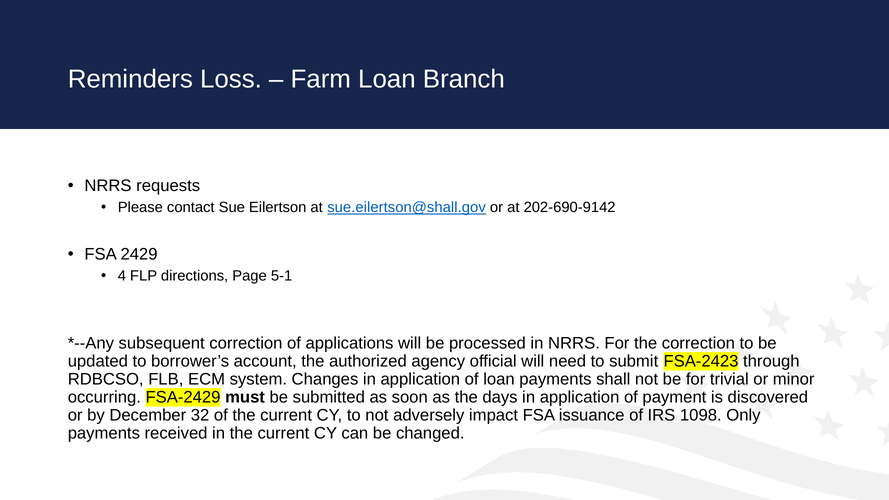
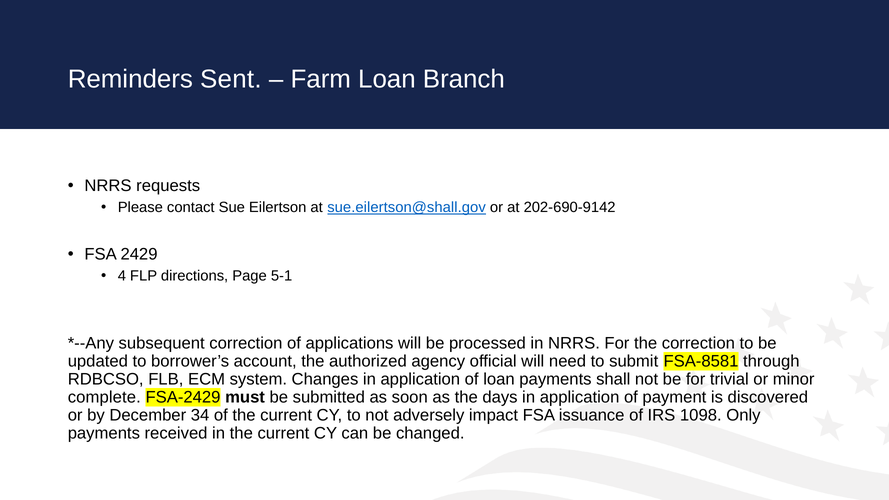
Loss: Loss -> Sent (231, 79)
FSA-2423: FSA-2423 -> FSA-8581 (701, 361)
occurring: occurring -> complete (104, 397)
32: 32 -> 34 (200, 415)
